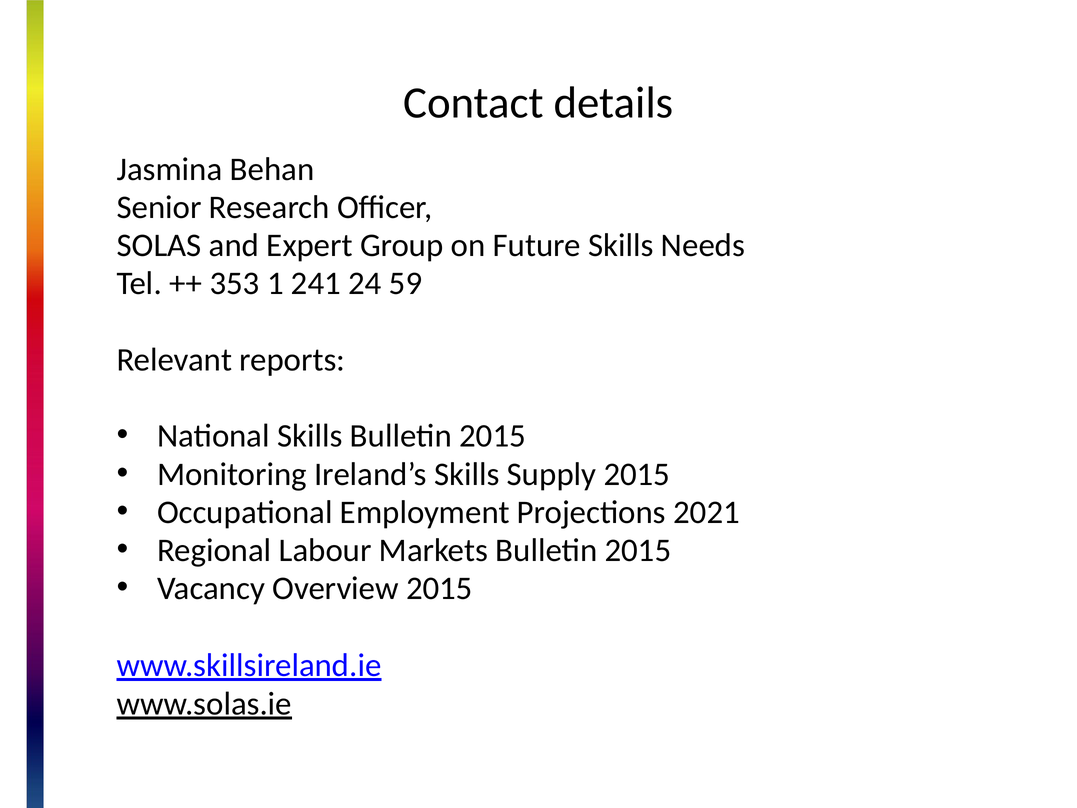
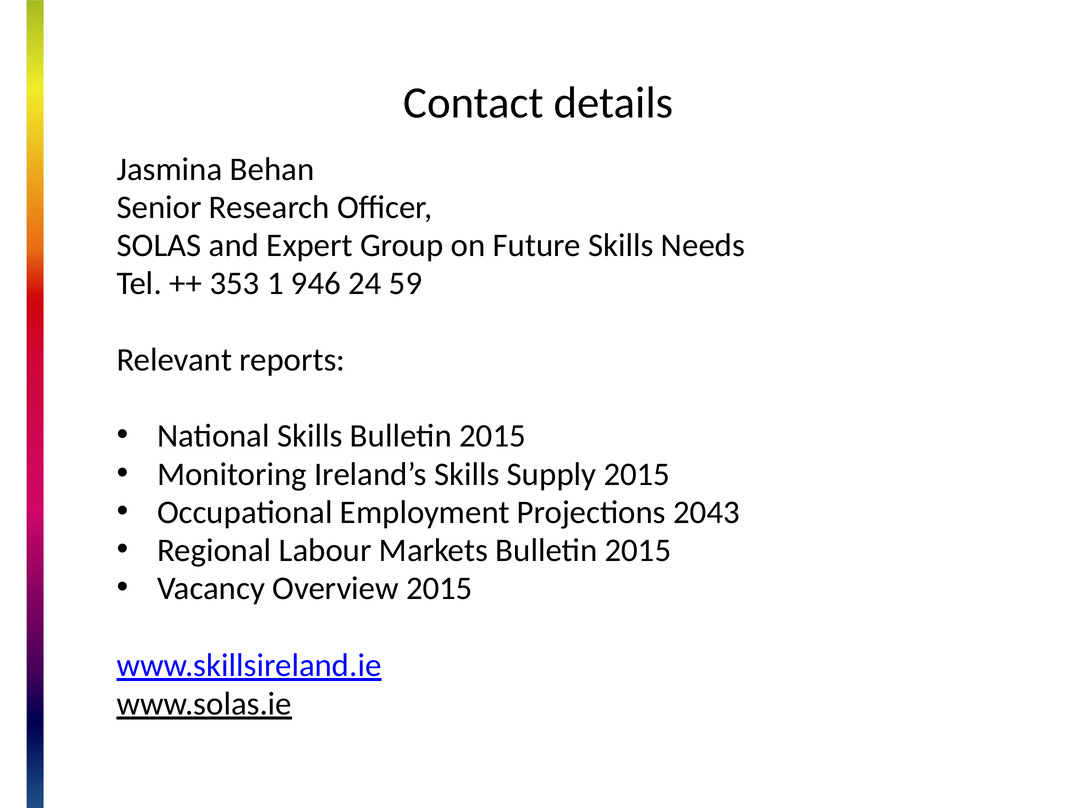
241: 241 -> 946 (316, 283)
2021: 2021 -> 2043 (706, 512)
